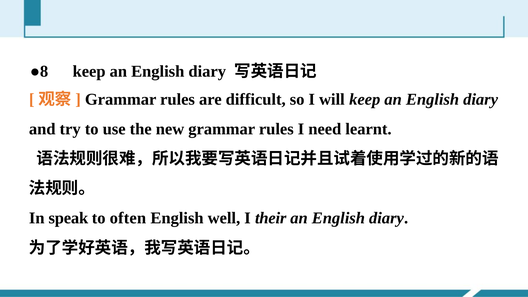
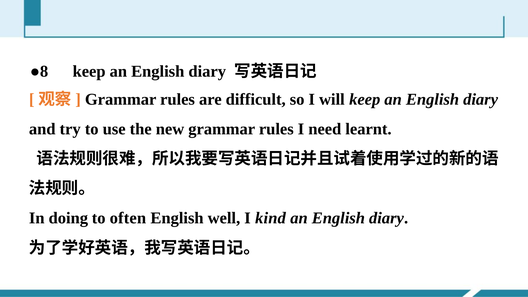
speak: speak -> doing (68, 218)
their: their -> kind (271, 218)
